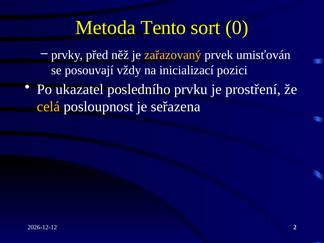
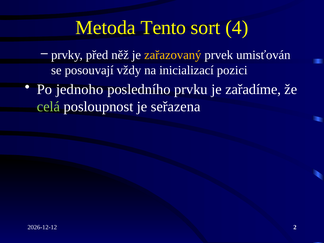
0: 0 -> 4 (237, 28)
ukazatel: ukazatel -> jednoho (80, 89)
prostření: prostření -> zařadíme (253, 89)
celá colour: yellow -> light green (49, 107)
